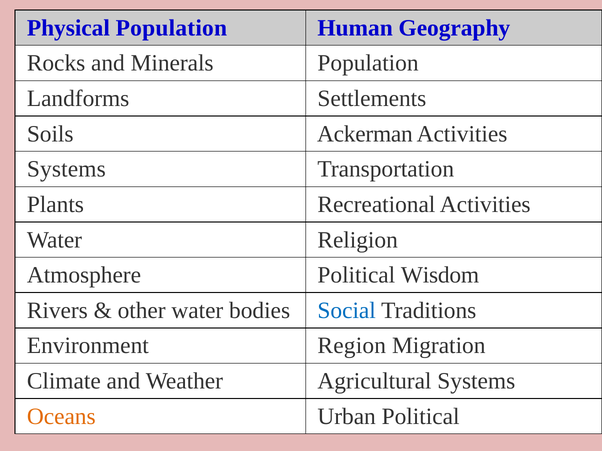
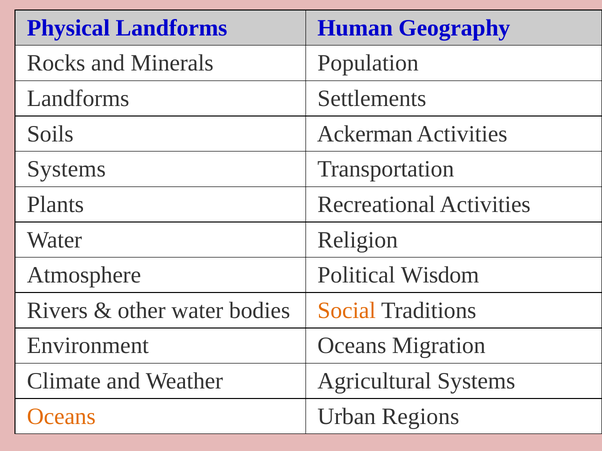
Physical Population: Population -> Landforms (172, 28)
Social colour: blue -> orange (347, 311)
Environment Region: Region -> Oceans (352, 346)
Urban Political: Political -> Regions (420, 417)
